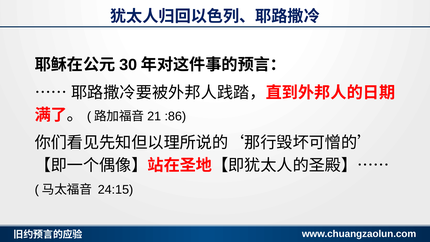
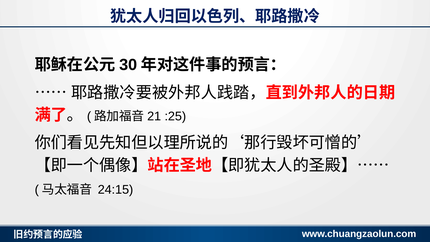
:86: :86 -> :25 (175, 116)
